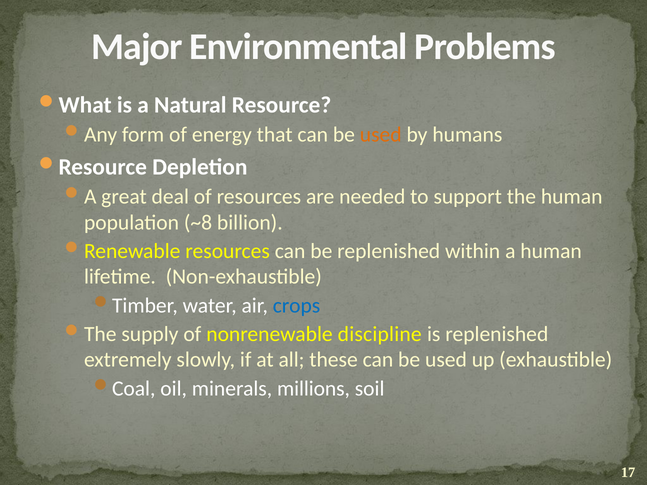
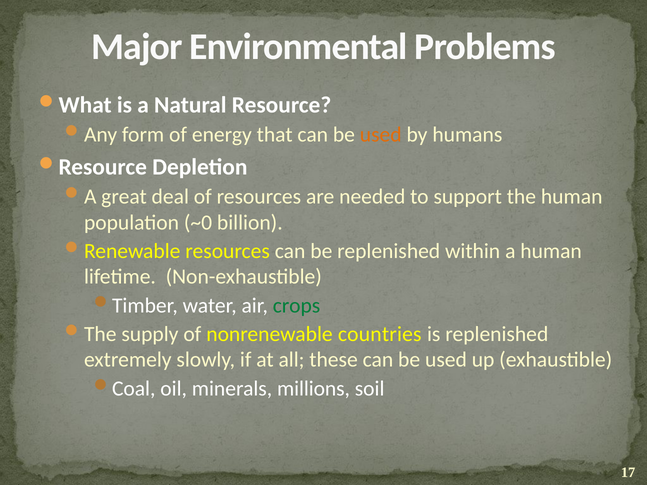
~8: ~8 -> ~0 (198, 223)
crops colour: blue -> green (296, 306)
discipline: discipline -> countries (380, 334)
